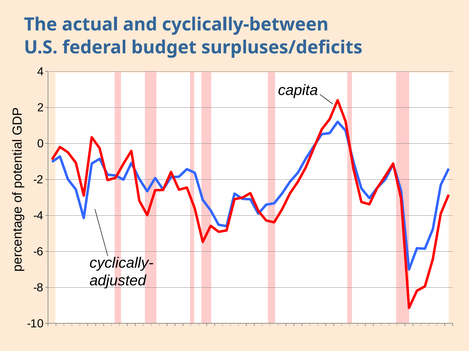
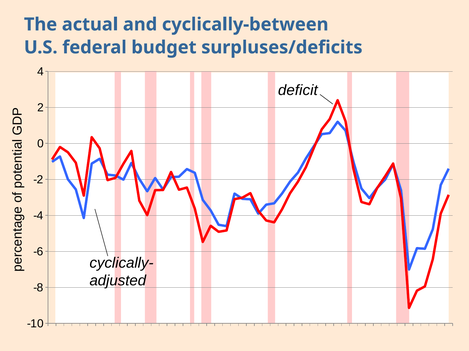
capita: capita -> deficit (298, 90)
